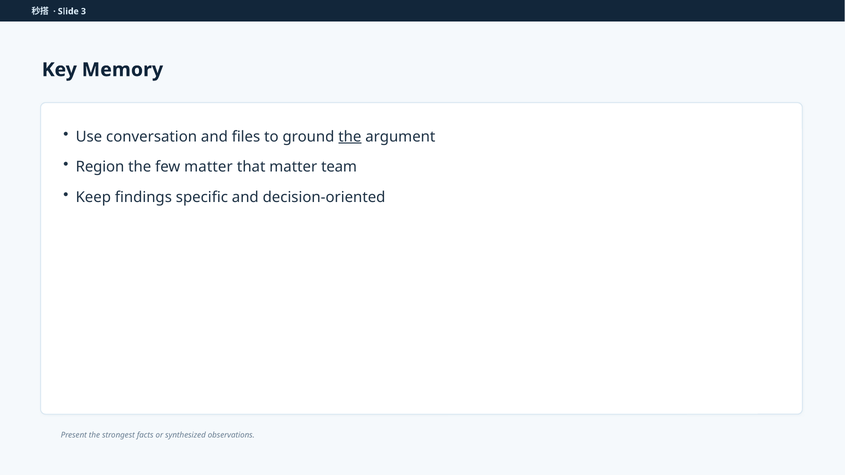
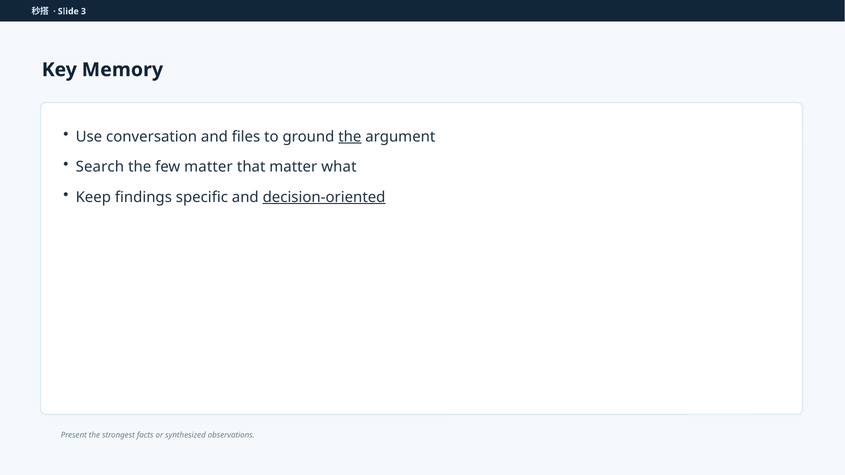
Region: Region -> Search (100, 167)
team: team -> what (339, 167)
decision-oriented underline: none -> present (324, 197)
